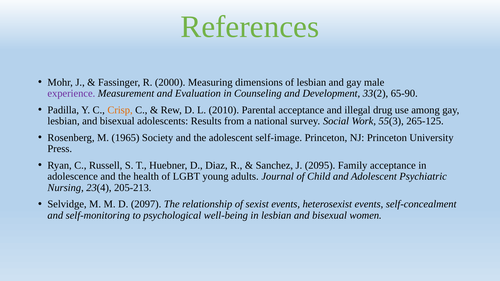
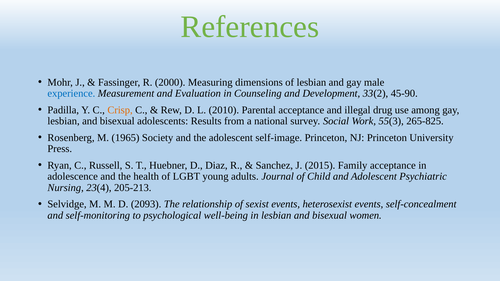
experience colour: purple -> blue (71, 94)
65-90: 65-90 -> 45-90 (404, 94)
265-125: 265-125 -> 265-825 (425, 121)
2095: 2095 -> 2015 (320, 165)
2097: 2097 -> 2093 (146, 204)
